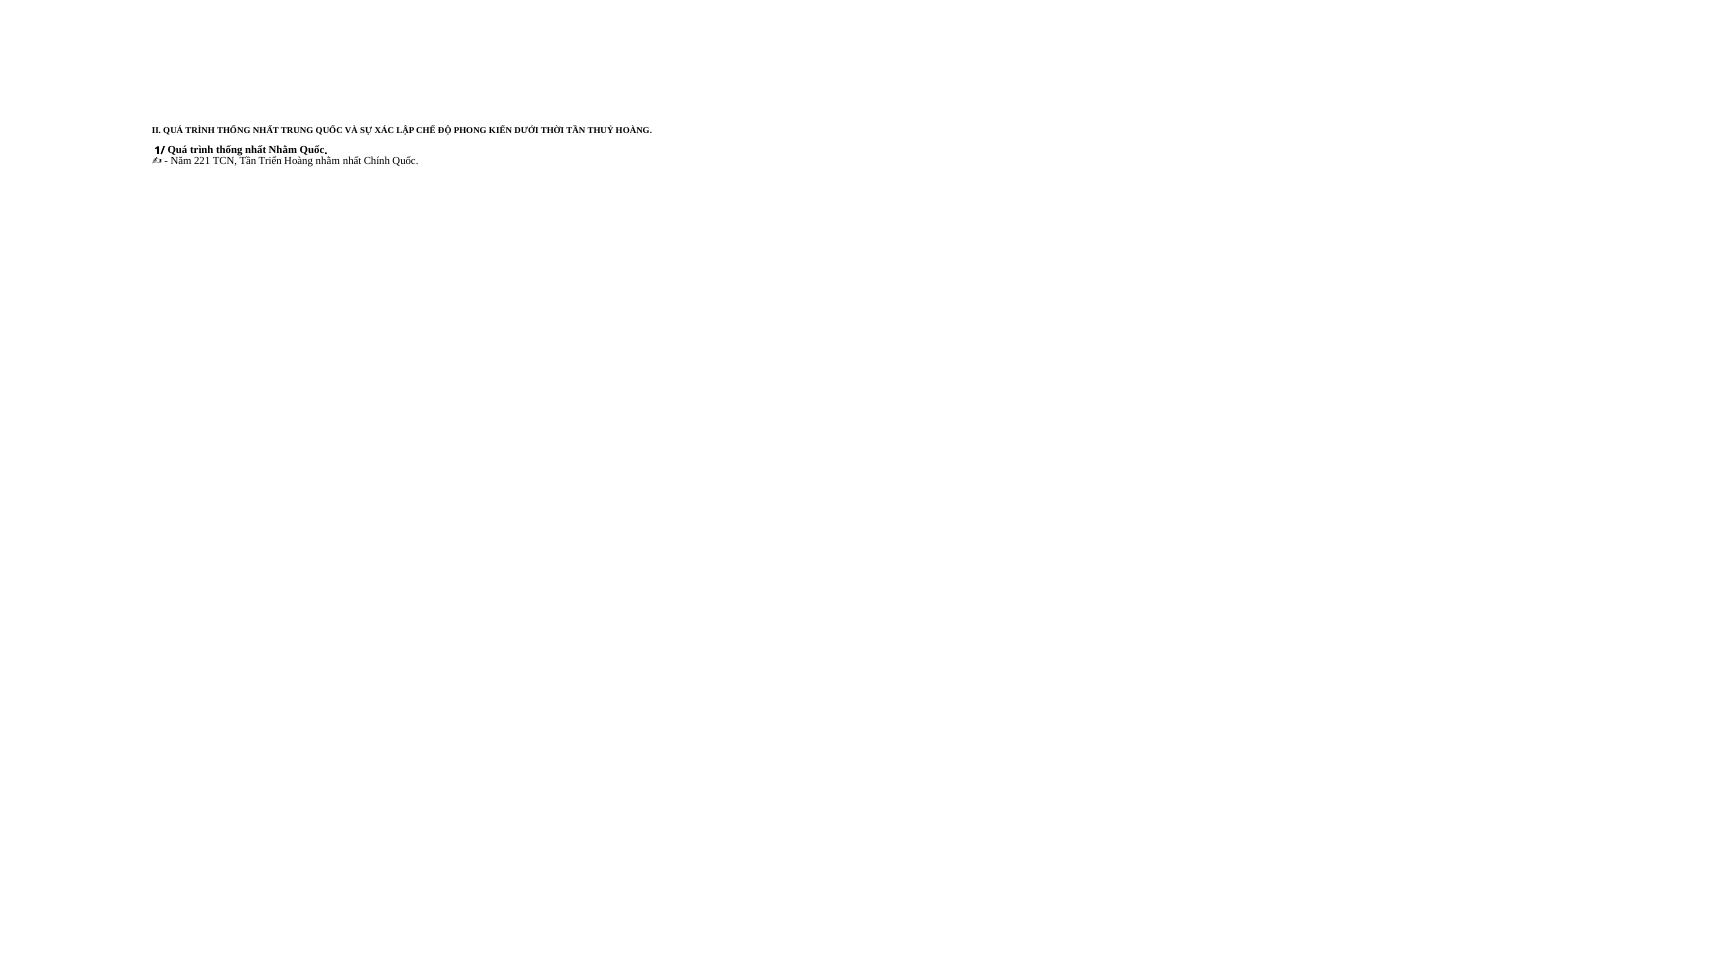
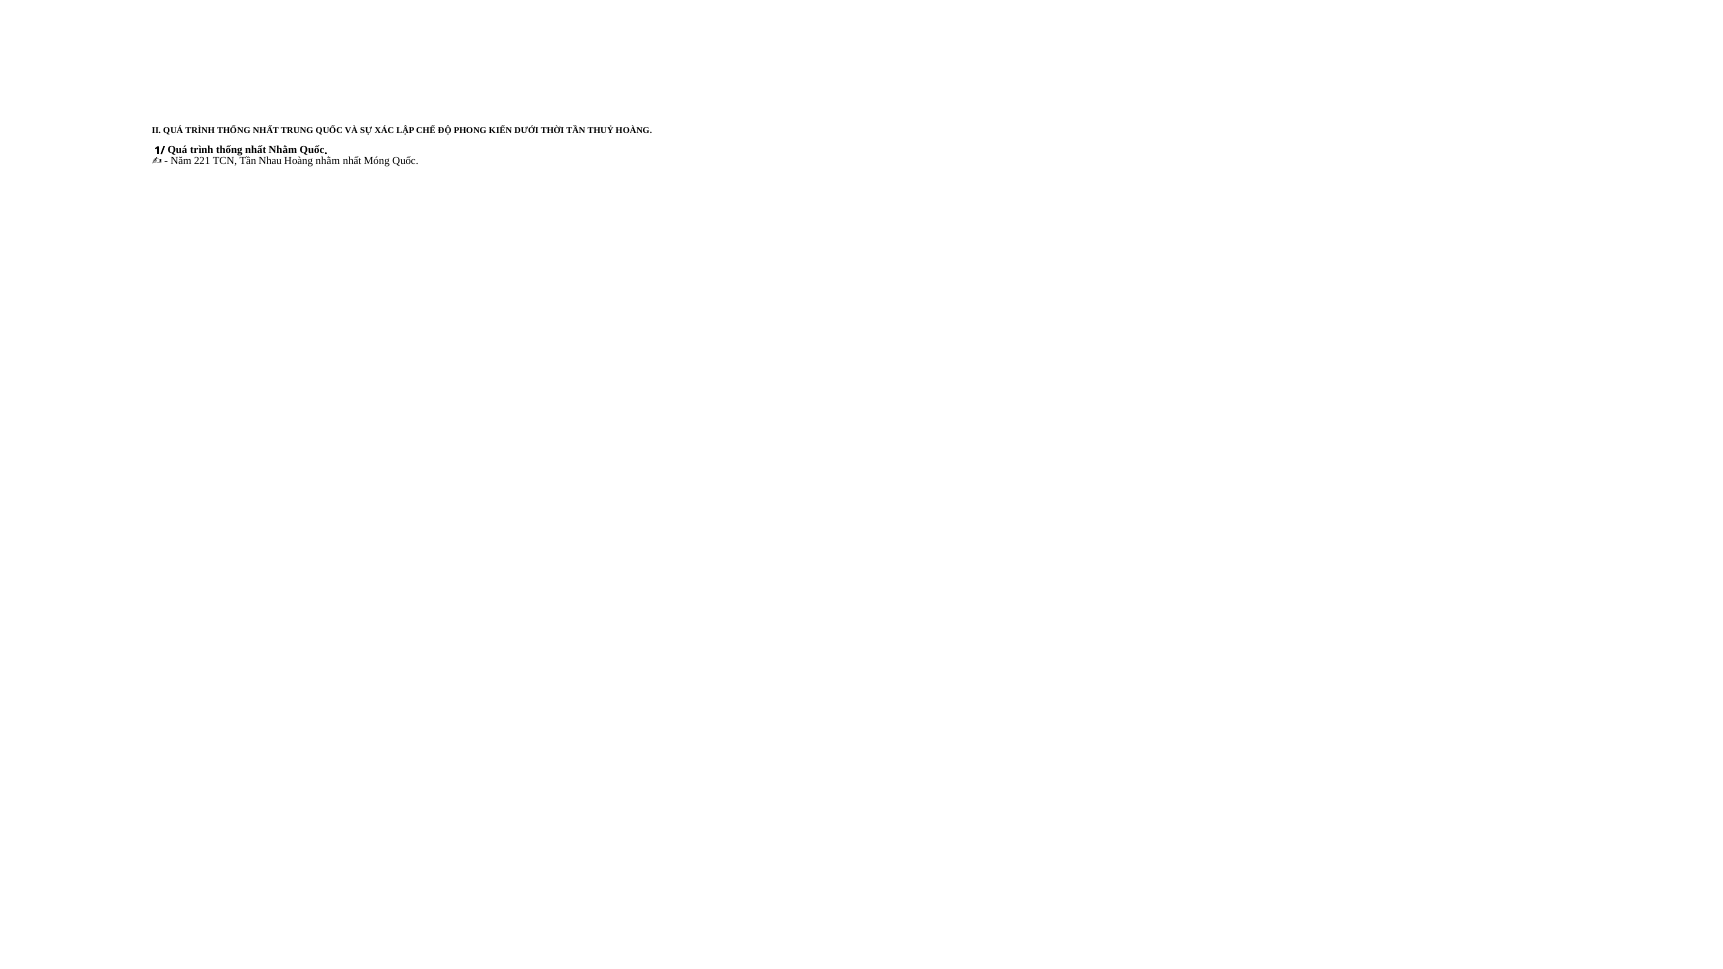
Triển: Triển -> Nhau (270, 161)
Chính: Chính -> Móng (377, 161)
